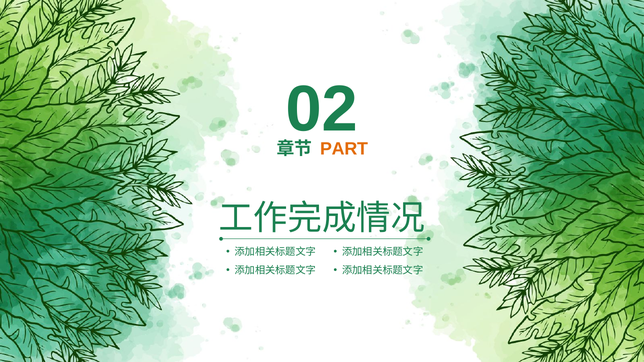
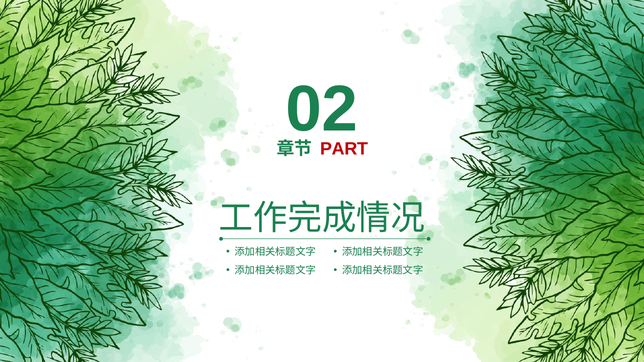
PART colour: orange -> red (344, 149)
